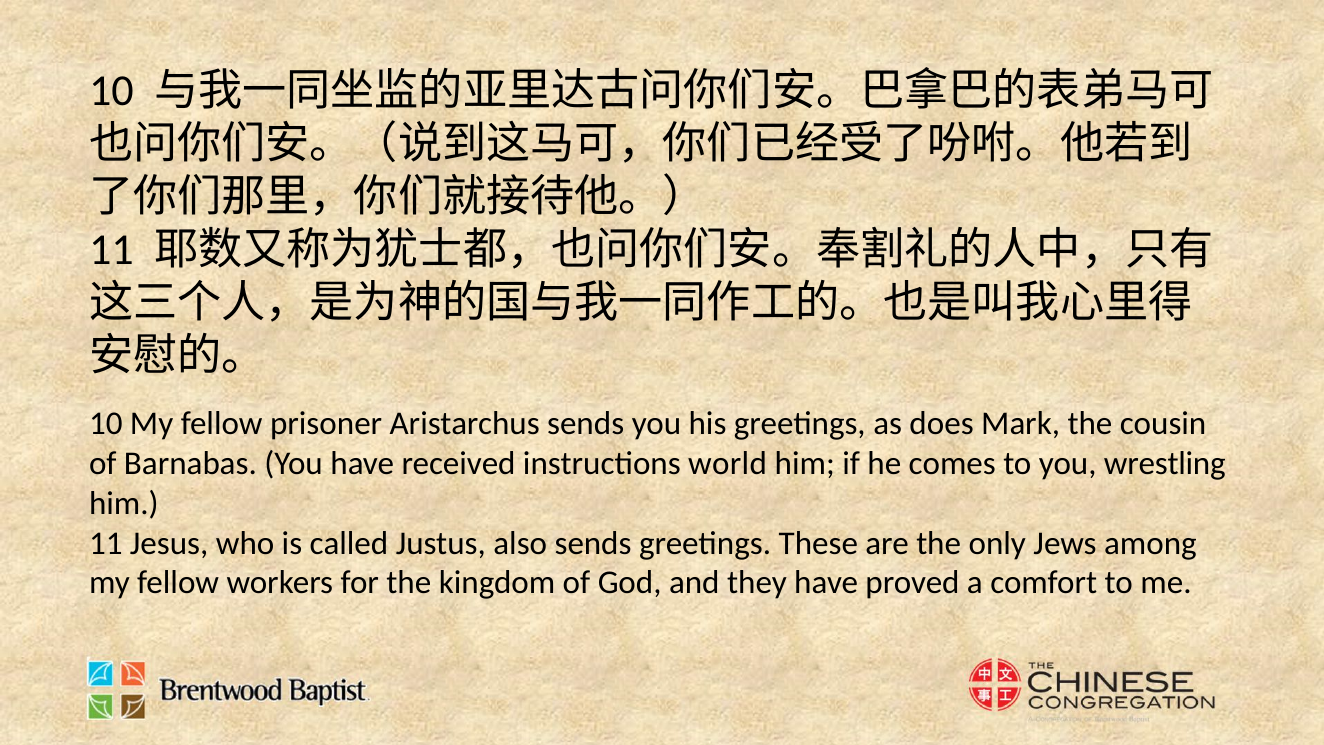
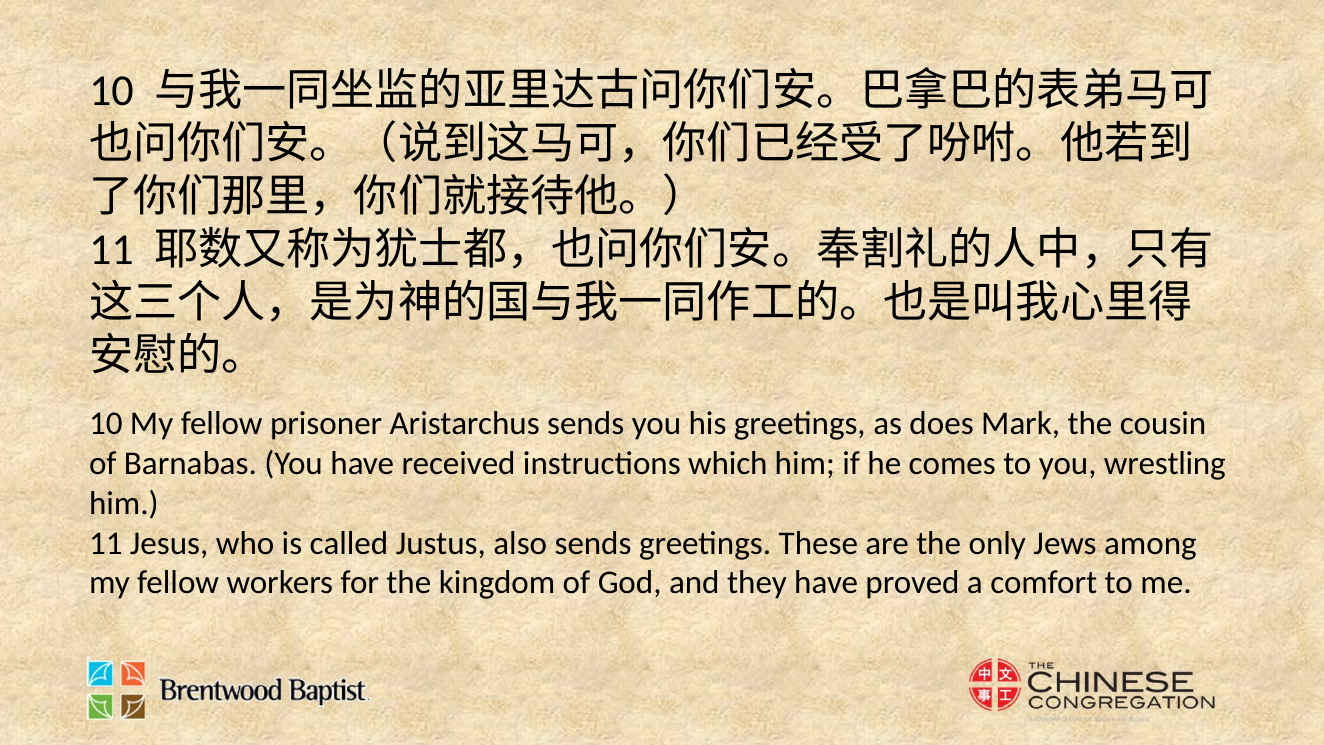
world: world -> which (728, 463)
